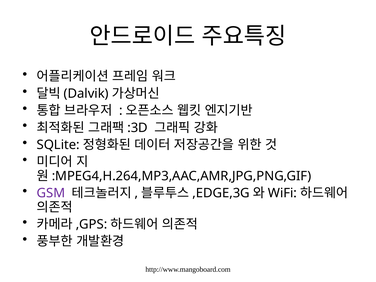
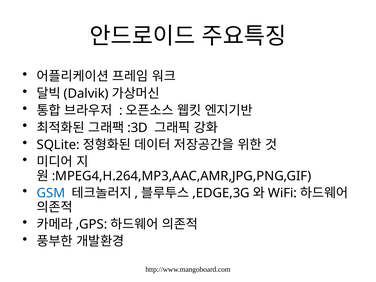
GSM colour: purple -> blue (51, 193)
